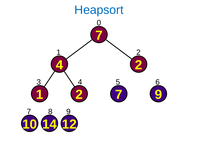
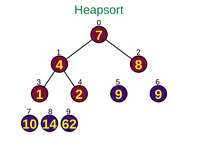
Heapsort colour: blue -> green (99, 10)
4 2: 2 -> 8 (139, 65)
2 7: 7 -> 9 (119, 95)
12: 12 -> 62 (69, 125)
